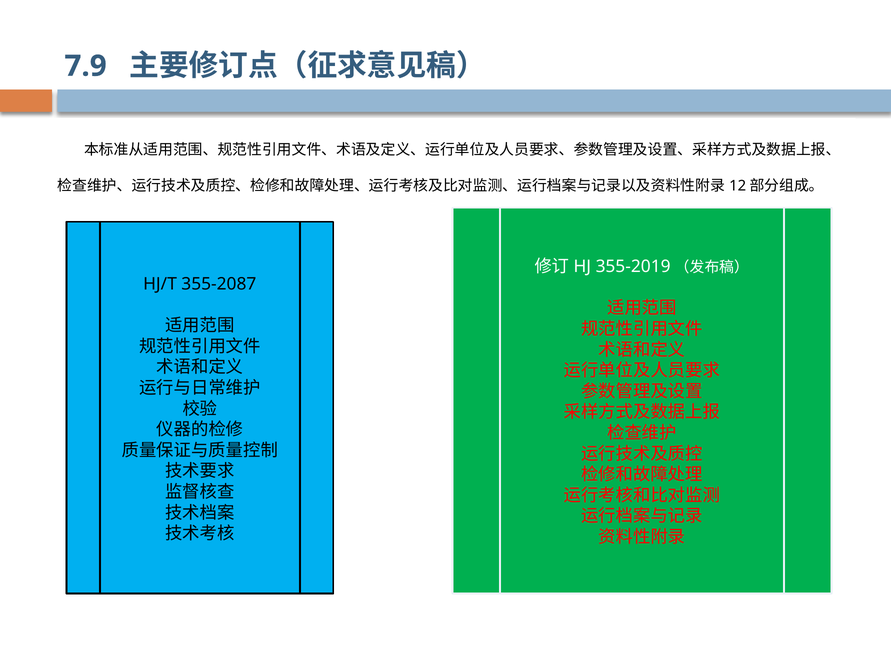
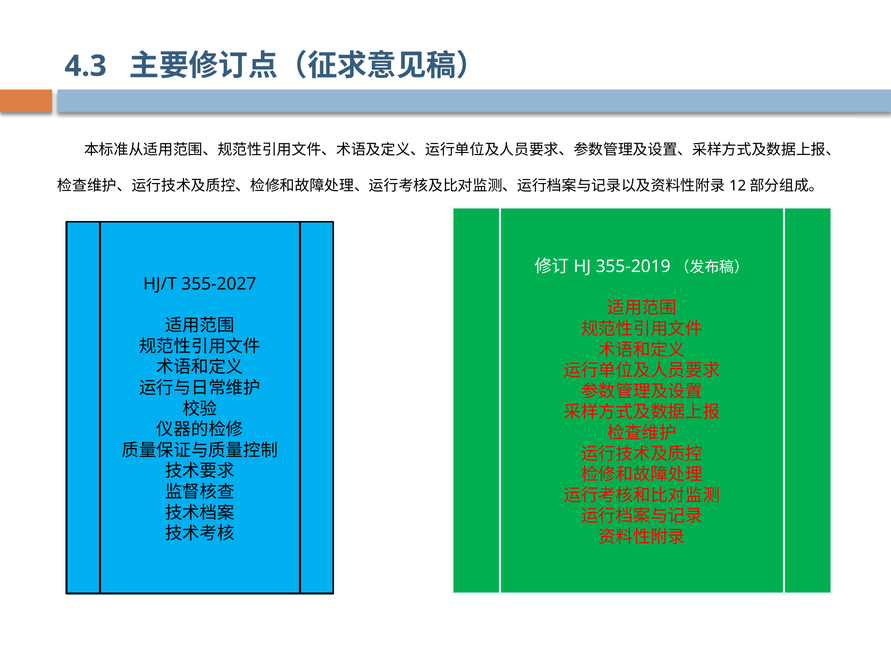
7.9: 7.9 -> 4.3 (86, 66)
355-2087: 355-2087 -> 355-2027 (219, 284)
